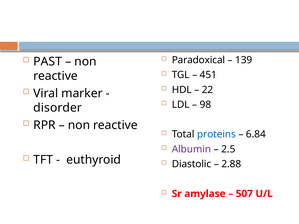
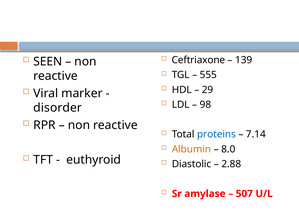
Paradoxical: Paradoxical -> Ceftriaxone (198, 60)
PAST: PAST -> SEEN (48, 62)
451: 451 -> 555 (208, 75)
22: 22 -> 29 (208, 90)
6.84: 6.84 -> 7.14 (256, 134)
Albumin colour: purple -> orange (191, 149)
2.5: 2.5 -> 8.0 (228, 149)
